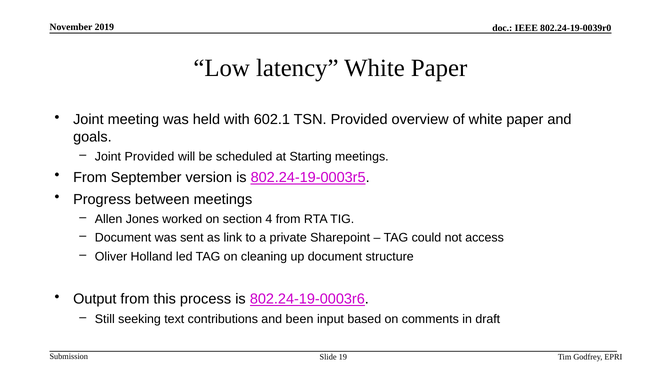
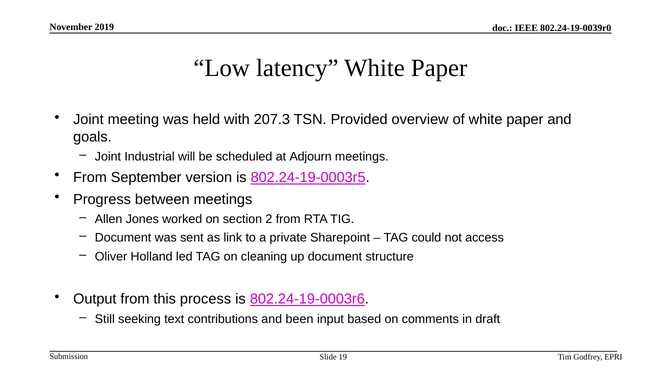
602.1: 602.1 -> 207.3 (272, 120)
Joint Provided: Provided -> Industrial (150, 157)
Starting: Starting -> Adjourn (311, 157)
4: 4 -> 2 (269, 219)
